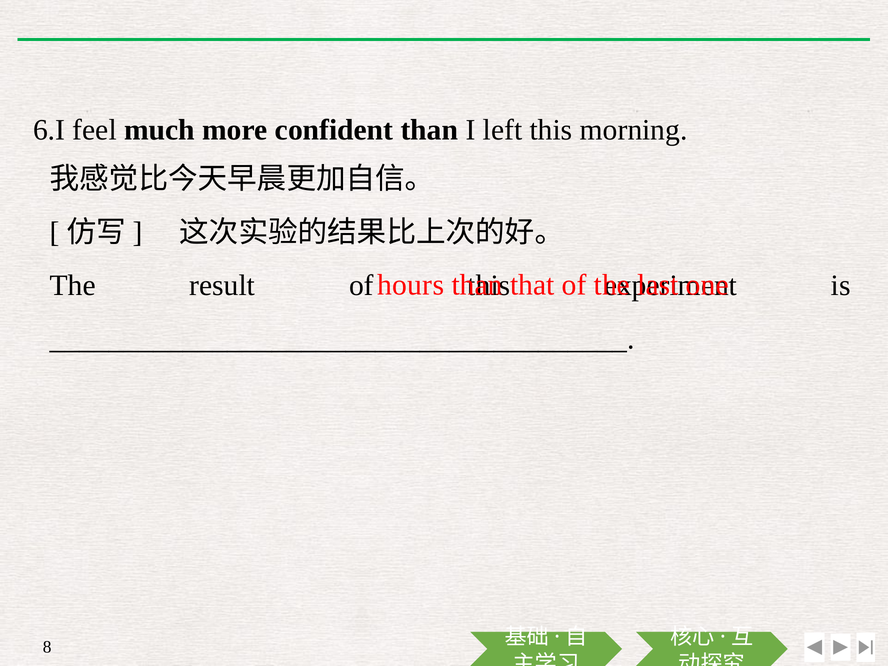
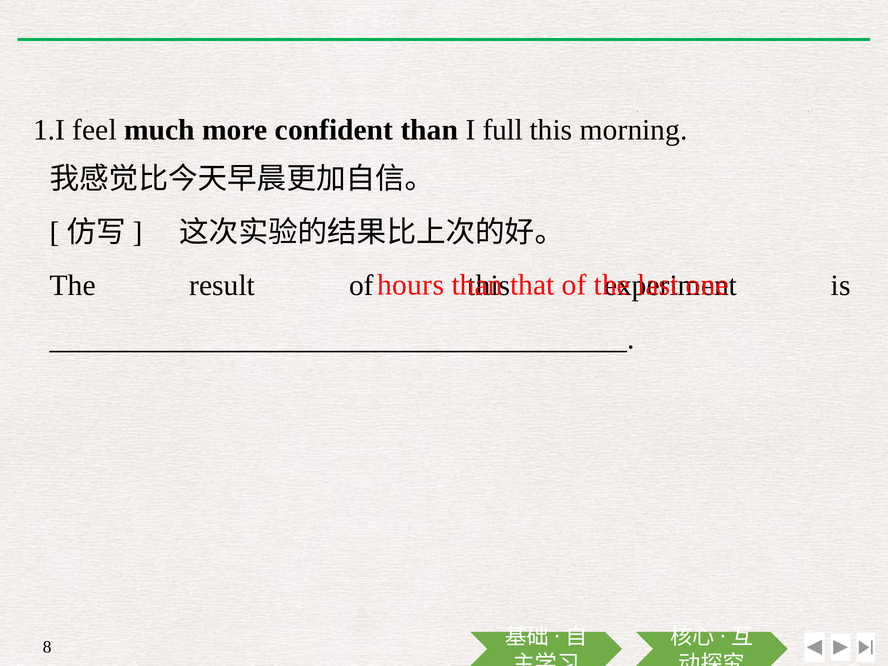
6.I: 6.I -> 1.I (49, 130)
left: left -> full (503, 130)
